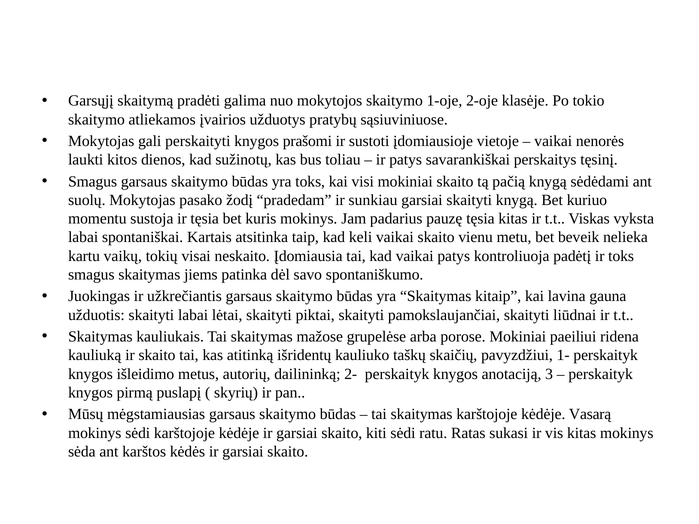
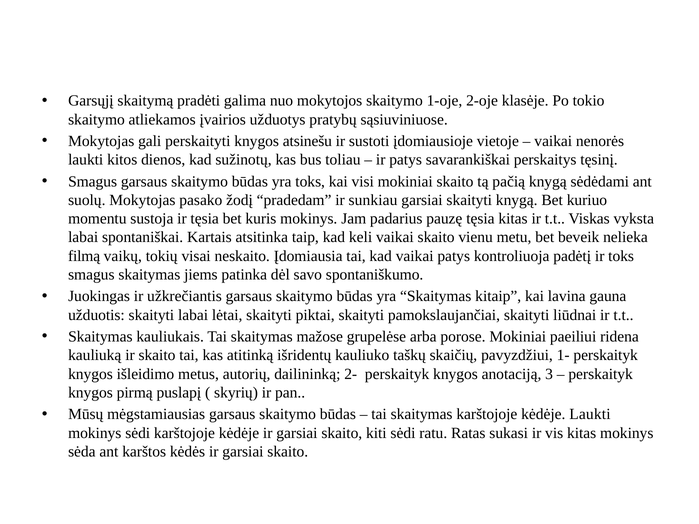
prašomi: prašomi -> atsinešu (307, 141)
kartu: kartu -> filmą (84, 256)
kėdėje Vasarą: Vasarą -> Laukti (590, 414)
